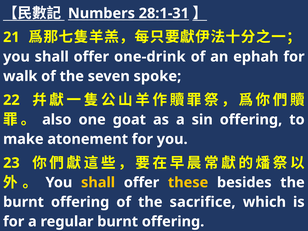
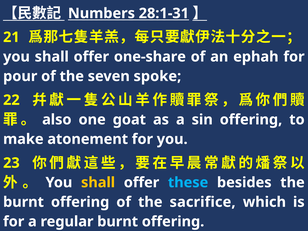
one-drink: one-drink -> one-share (150, 57)
walk: walk -> pour (20, 76)
these colour: yellow -> light blue (188, 182)
